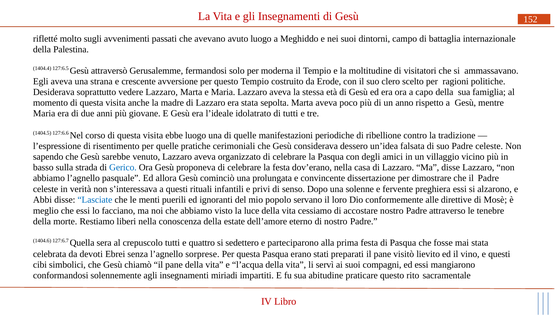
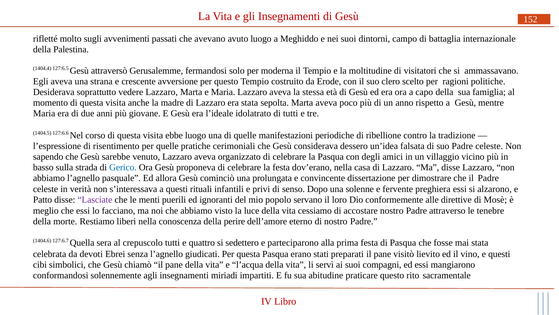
Abbi: Abbi -> Patto (43, 200)
Lasciate colour: blue -> purple (95, 200)
estate: estate -> perire (234, 221)
sorprese: sorprese -> giudicati (202, 254)
